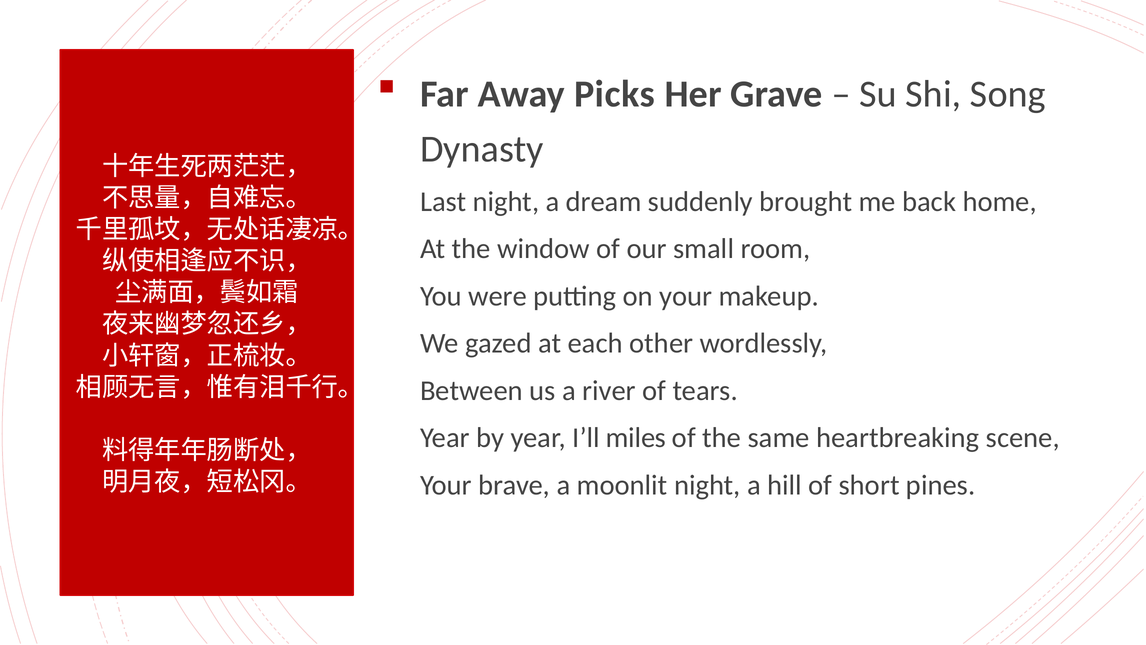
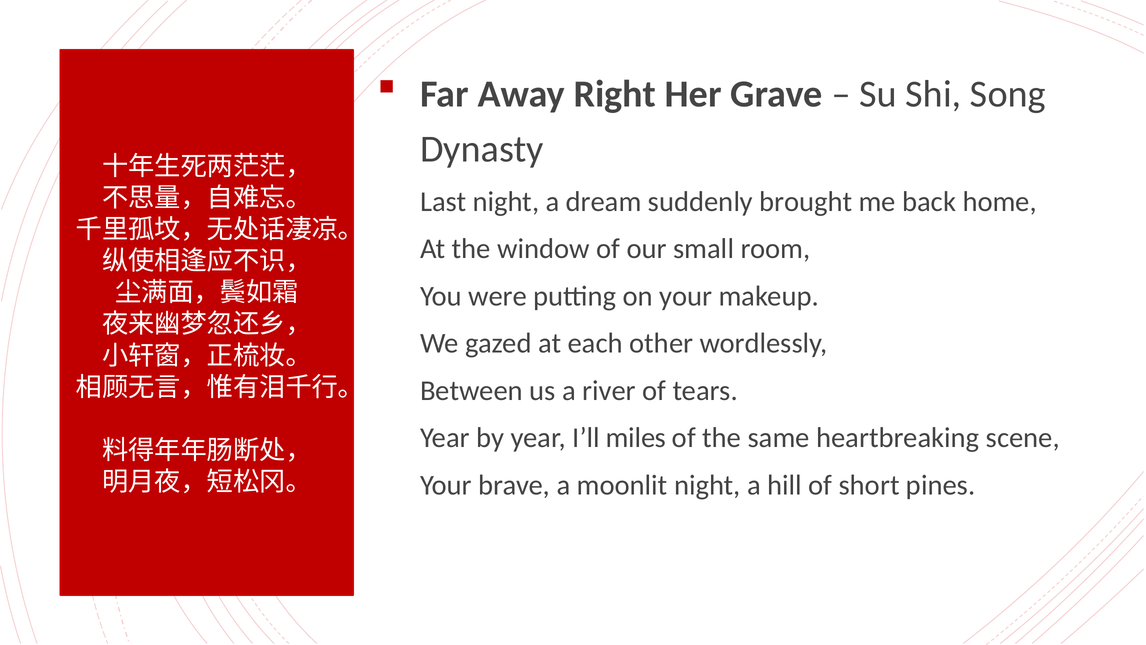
Picks: Picks -> Right (615, 94)
